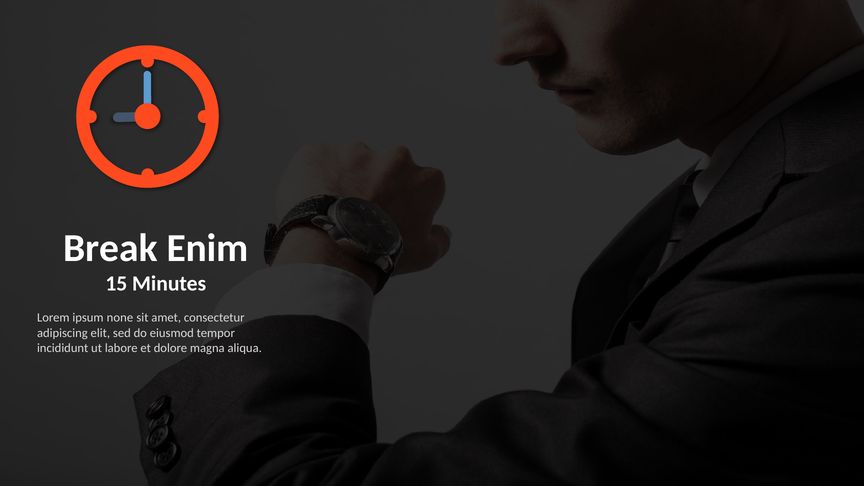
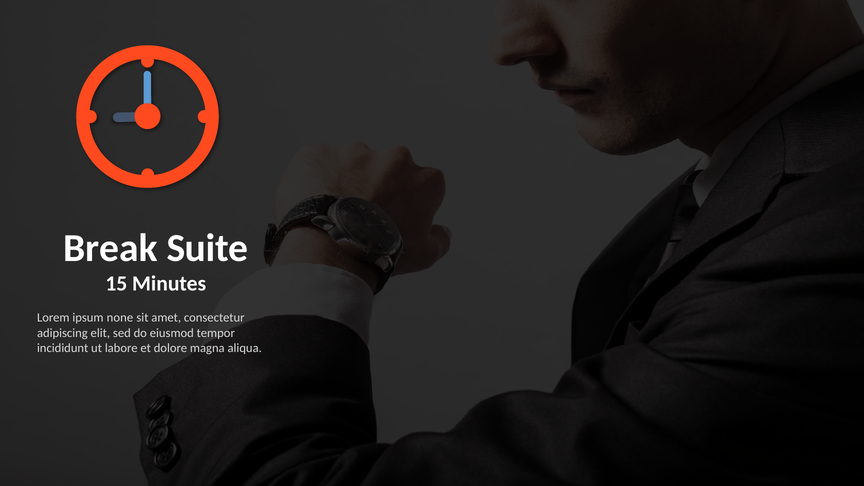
Enim: Enim -> Suite (207, 248)
